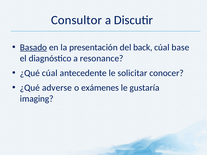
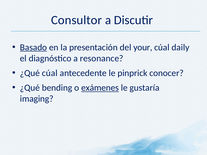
back: back -> your (143, 47)
base: base -> daily (180, 47)
solicitar: solicitar -> pinprick (132, 73)
adverse: adverse -> bending (57, 88)
exámenes underline: none -> present (100, 88)
